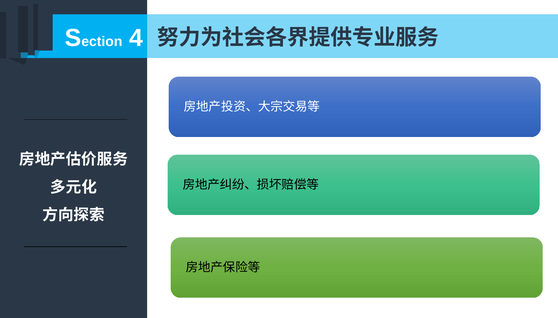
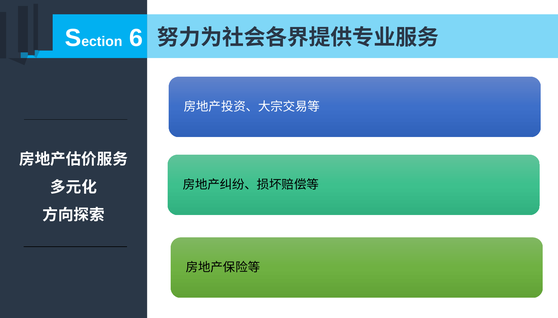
4: 4 -> 6 (136, 38)
